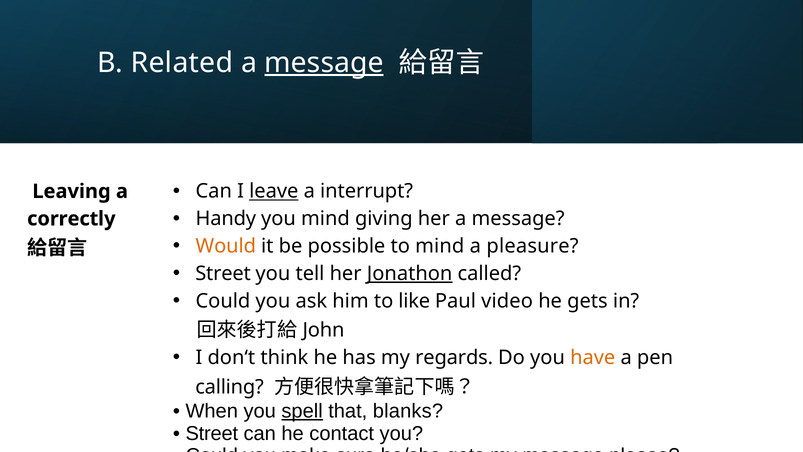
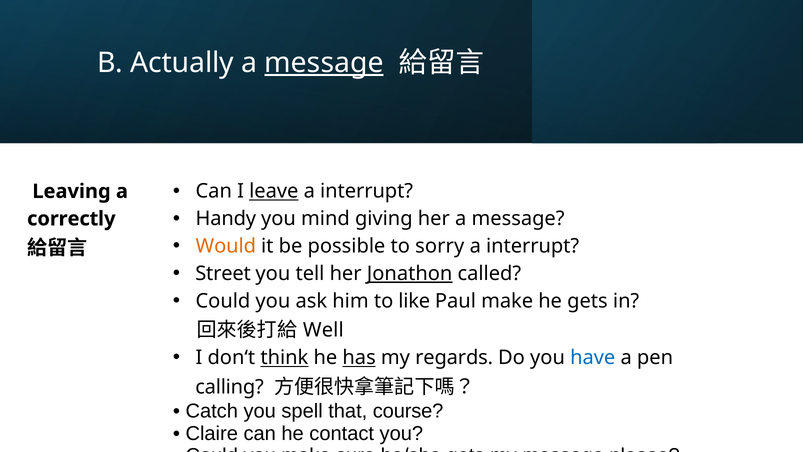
Related: Related -> Actually (182, 63)
to mind: mind -> sorry (440, 246)
pleasure: pleasure -> interrupt (533, 246)
Paul video: video -> make (507, 301)
John: John -> Well (323, 330)
think underline: none -> present (284, 357)
has underline: none -> present (359, 357)
have colour: orange -> blue (593, 357)
When: When -> Catch (212, 411)
spell underline: present -> none (302, 411)
blanks: blanks -> course (408, 411)
Street: Street -> Claire (212, 433)
